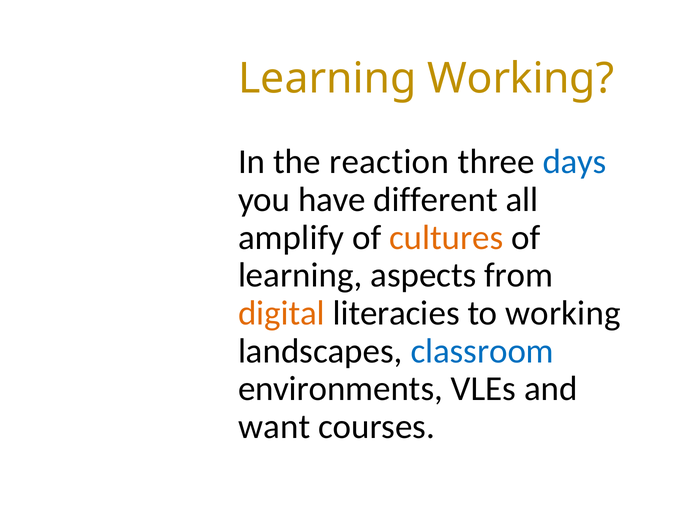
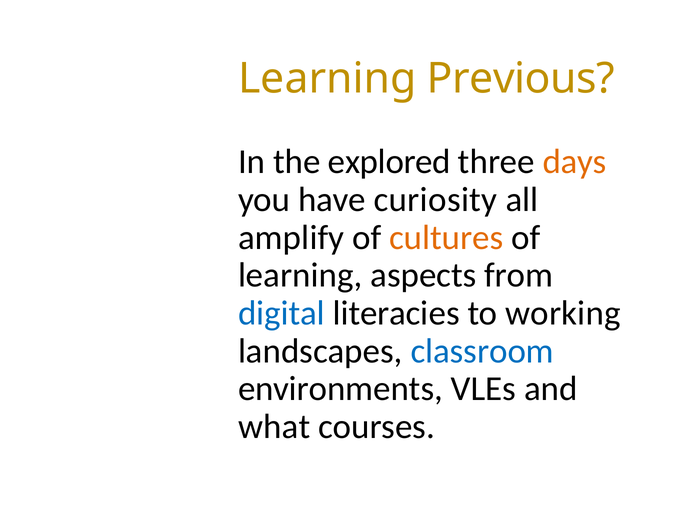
Learning Working: Working -> Previous (521, 78)
reaction: reaction -> explored (389, 162)
days colour: blue -> orange (575, 162)
different: different -> curiosity (435, 200)
digital colour: orange -> blue (281, 313)
want: want -> what (274, 427)
